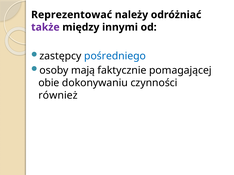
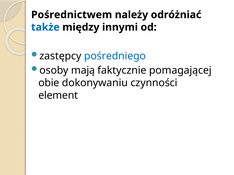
Reprezentować: Reprezentować -> Pośrednictwem (72, 15)
także colour: purple -> blue (45, 27)
również: również -> element (58, 96)
